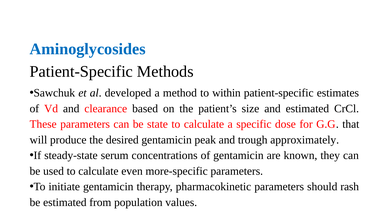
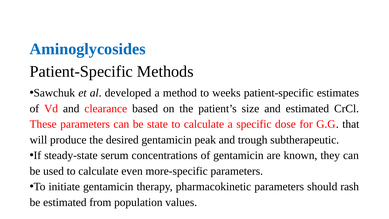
within: within -> weeks (226, 93)
approximately: approximately -> subtherapeutic (305, 140)
